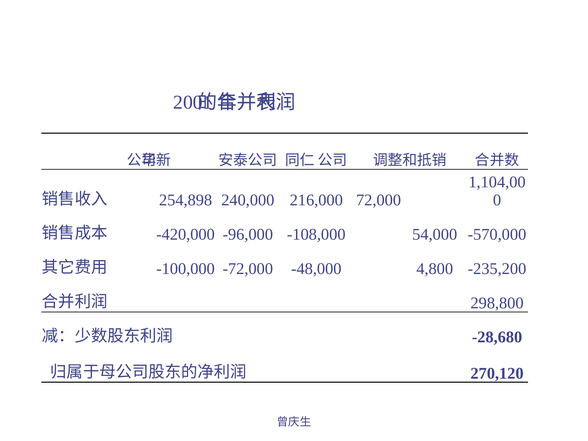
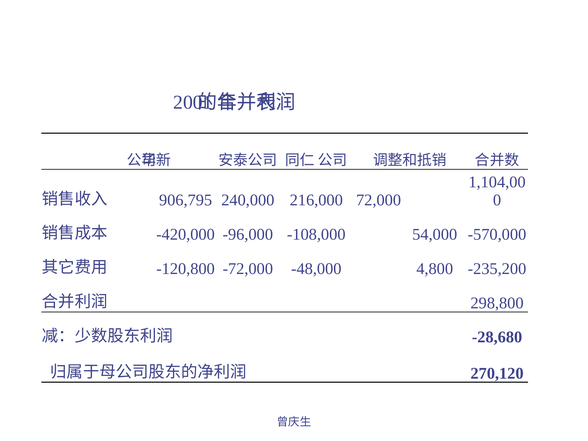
254,898: 254,898 -> 906,795 (186, 200)
-100,000: -100,000 -> -120,800 (186, 269)
